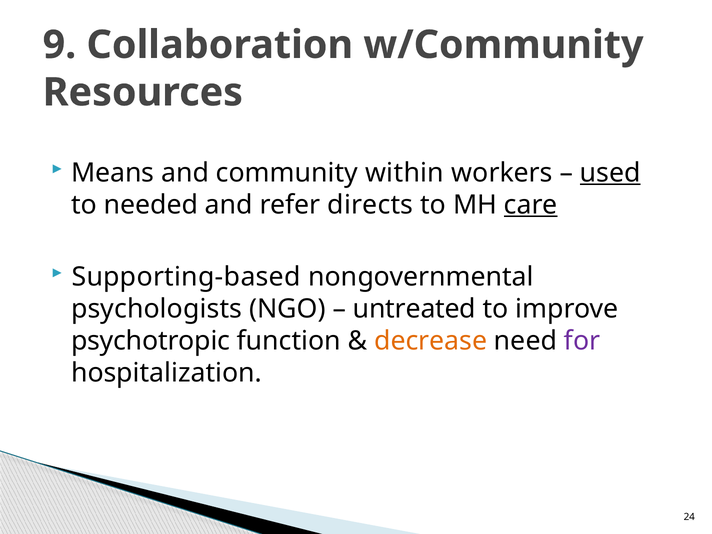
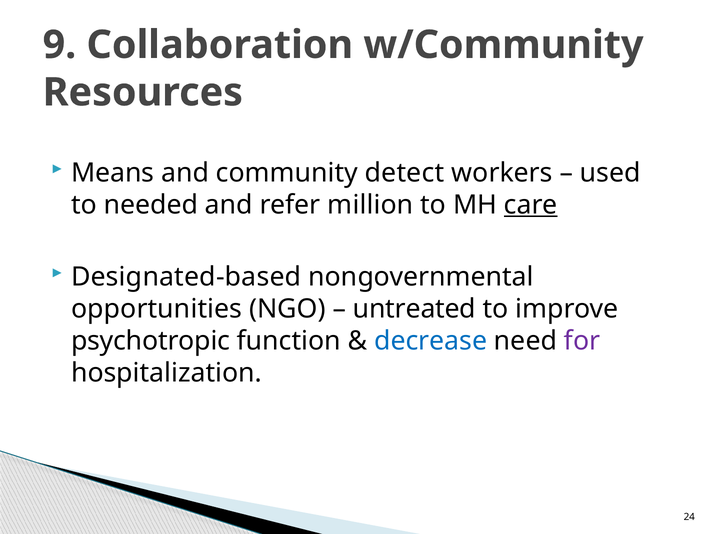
within: within -> detect (405, 173)
used underline: present -> none (610, 173)
directs: directs -> million (370, 205)
Supporting-based: Supporting-based -> Designated-based (186, 277)
psychologists: psychologists -> opportunities (157, 309)
decrease colour: orange -> blue (431, 341)
